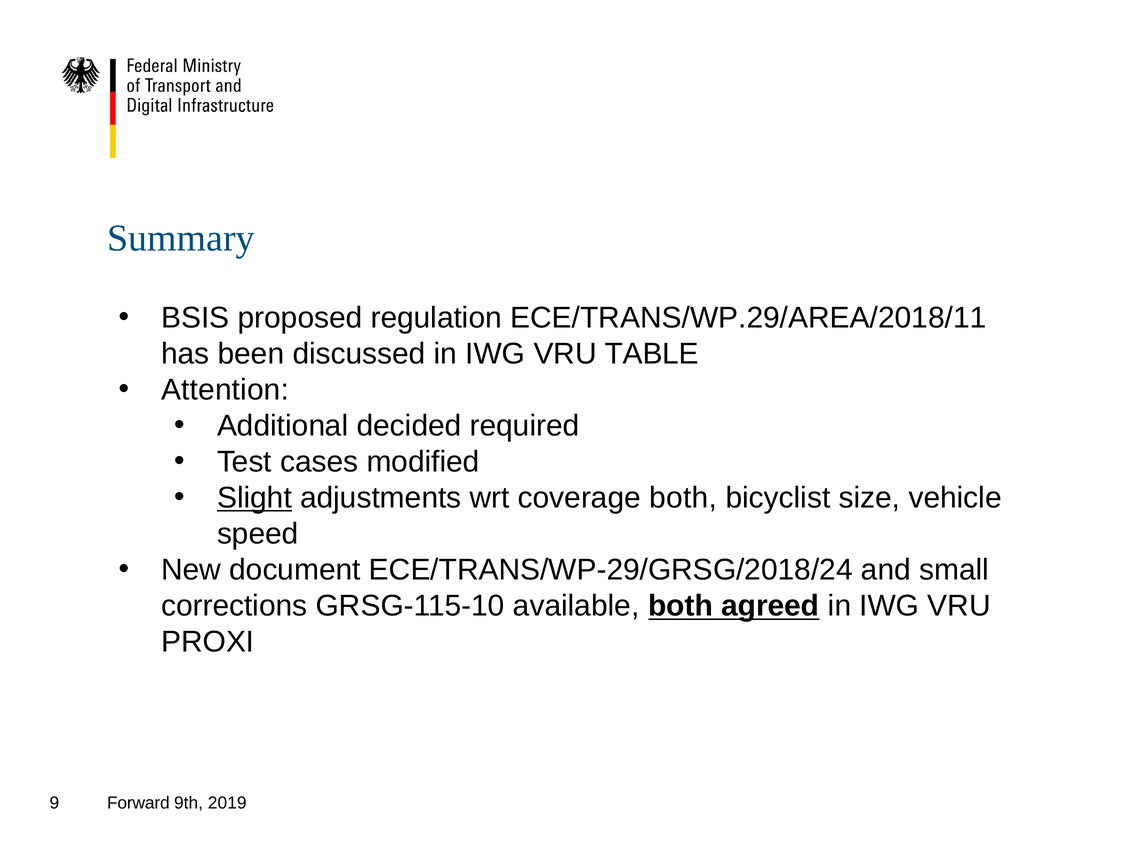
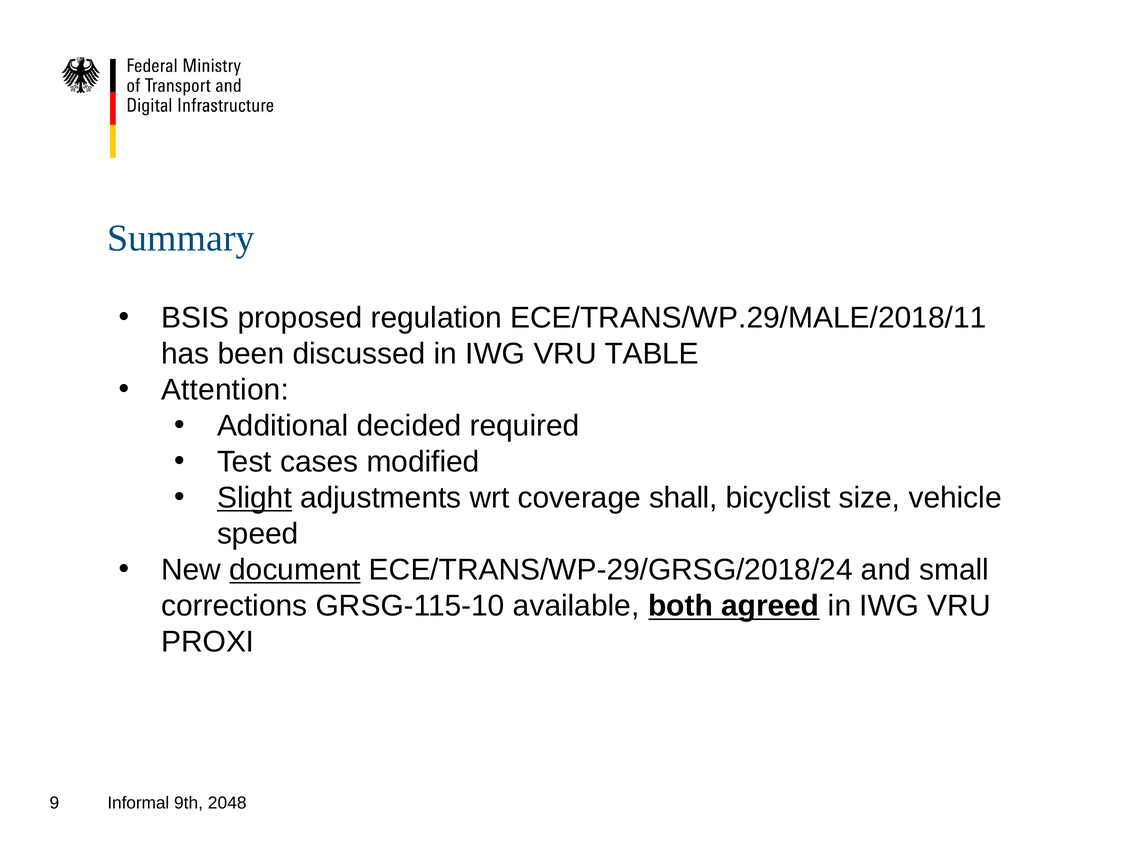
ECE/TRANS/WP.29/AREA/2018/11: ECE/TRANS/WP.29/AREA/2018/11 -> ECE/TRANS/WP.29/MALE/2018/11 (748, 318)
coverage both: both -> shall (683, 498)
document underline: none -> present (295, 570)
Forward: Forward -> Informal (138, 803)
2019: 2019 -> 2048 (227, 803)
